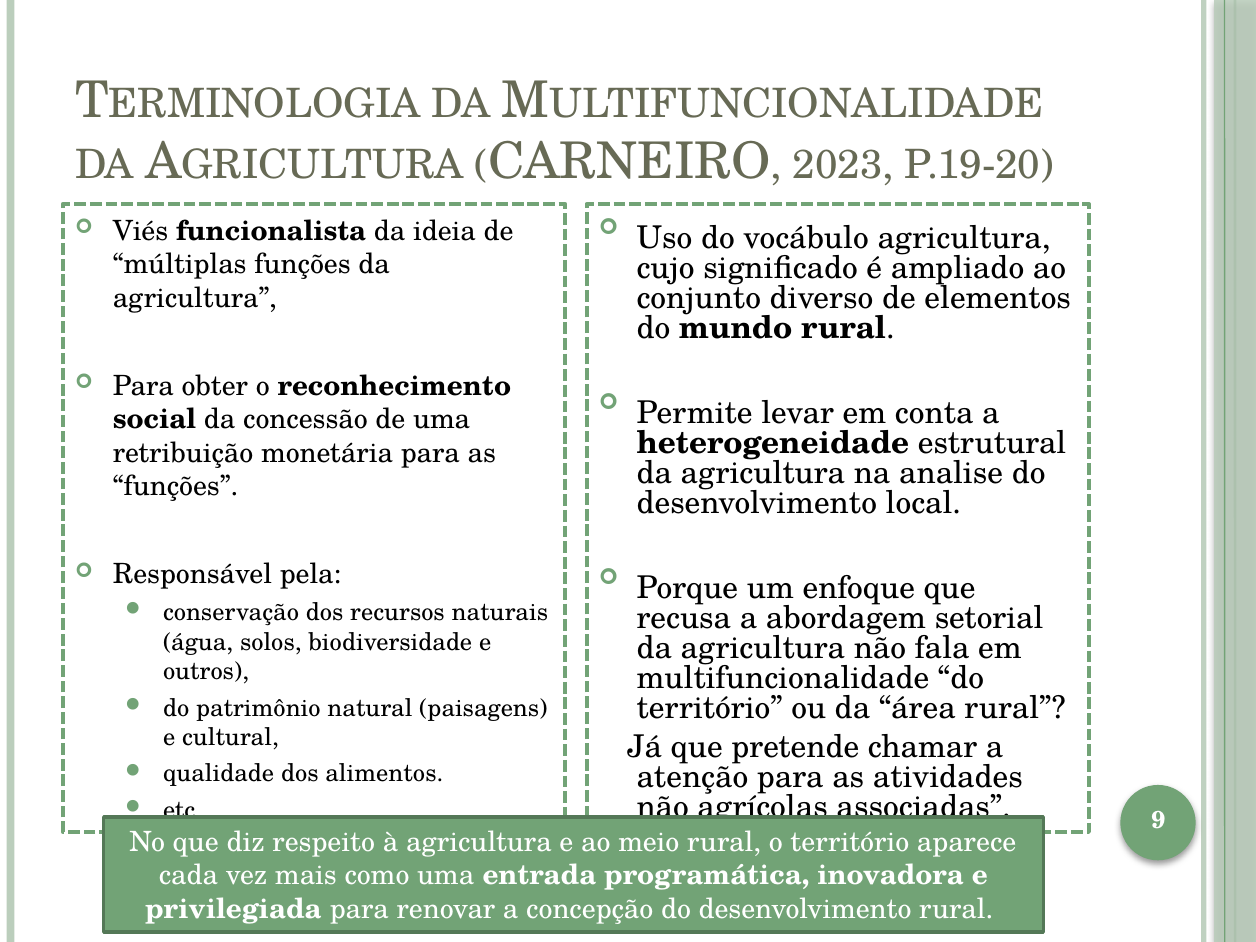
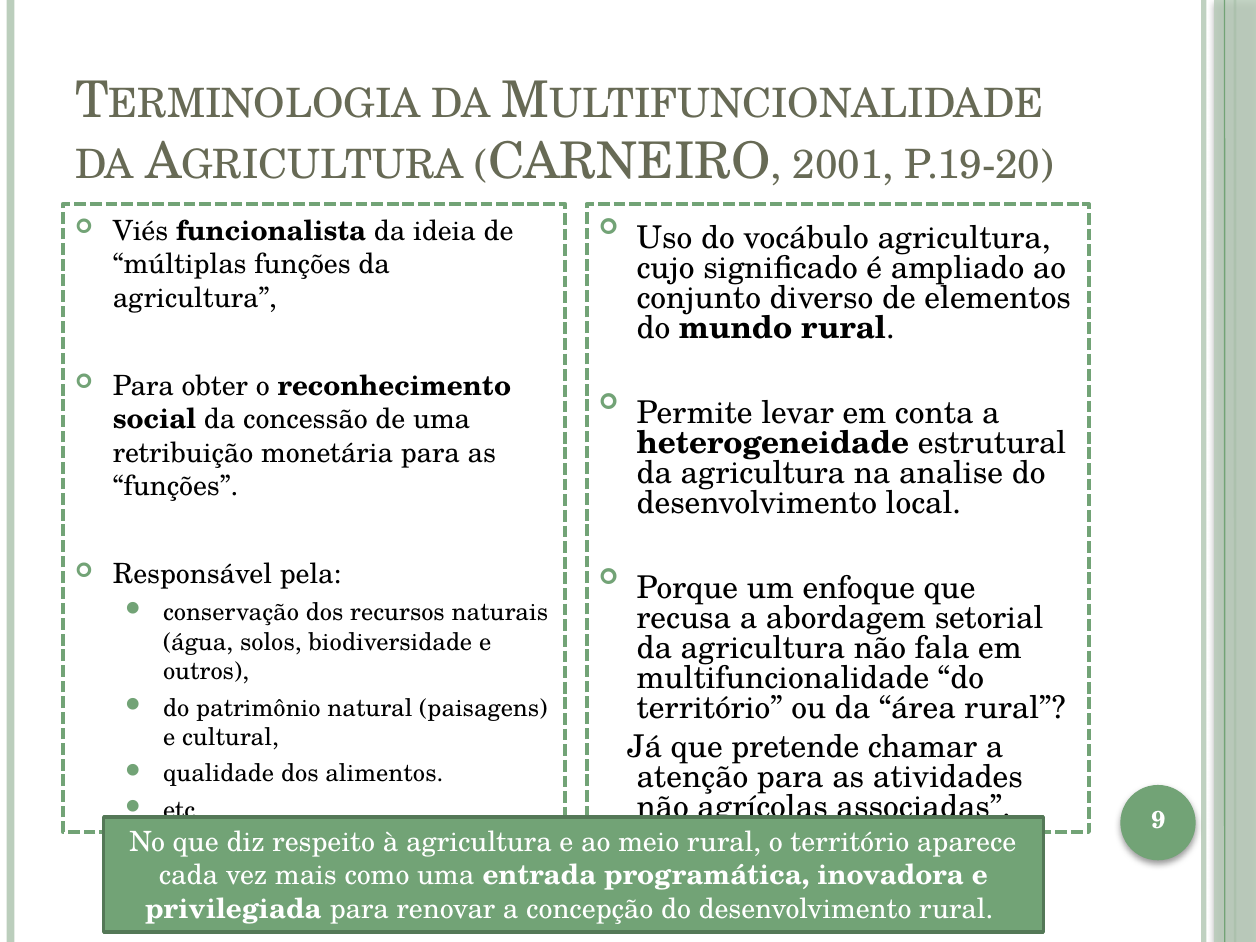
2023: 2023 -> 2001 (844, 165)
